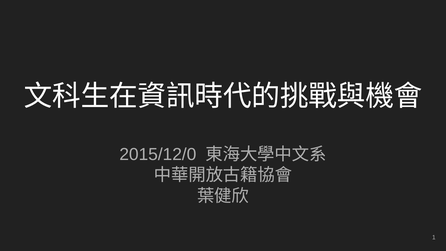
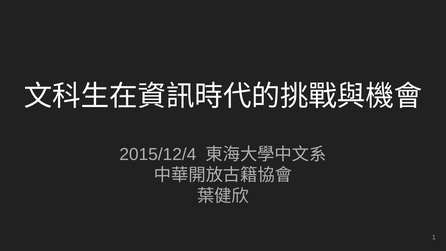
2015/12/0: 2015/12/0 -> 2015/12/4 (158, 154)
